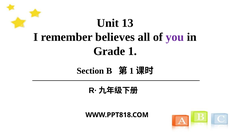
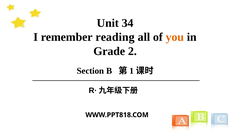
13: 13 -> 34 (128, 23)
believes: believes -> reading (115, 37)
you colour: purple -> orange (175, 37)
Grade 1: 1 -> 2 (132, 51)
